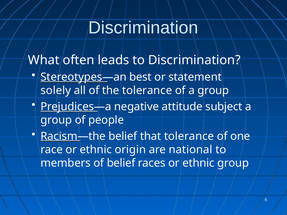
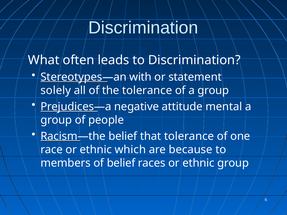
best: best -> with (140, 77)
subject: subject -> mental (224, 107)
origin: origin -> which (130, 150)
national: national -> because (191, 150)
